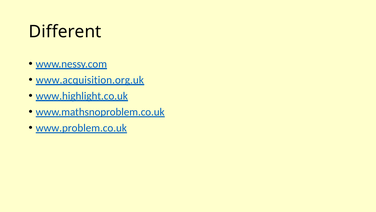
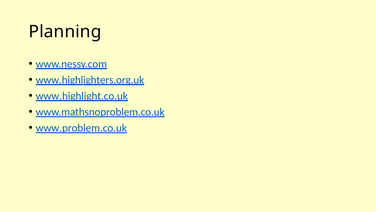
Different: Different -> Planning (65, 32)
www.acquisition.org.uk: www.acquisition.org.uk -> www.highlighters.org.uk (90, 80)
